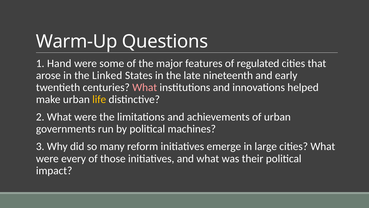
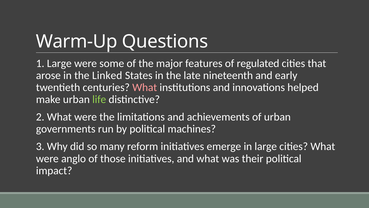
1 Hand: Hand -> Large (59, 63)
life colour: yellow -> light green (99, 99)
every: every -> anglo (74, 158)
